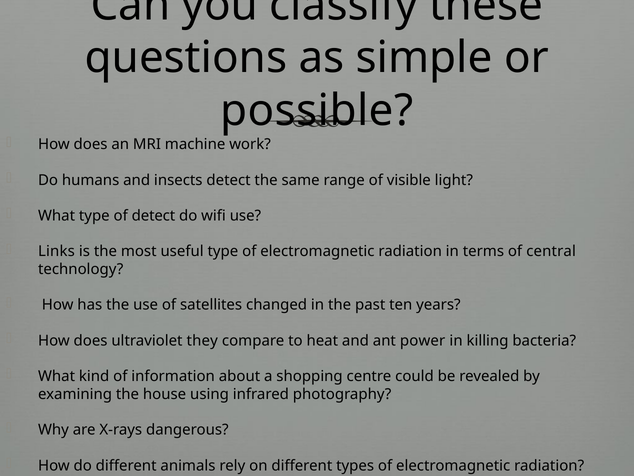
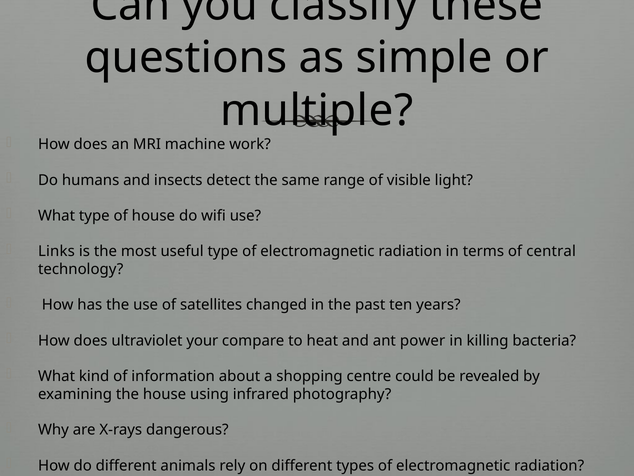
possible: possible -> multiple (317, 111)
of detect: detect -> house (153, 216)
they: they -> your (202, 340)
